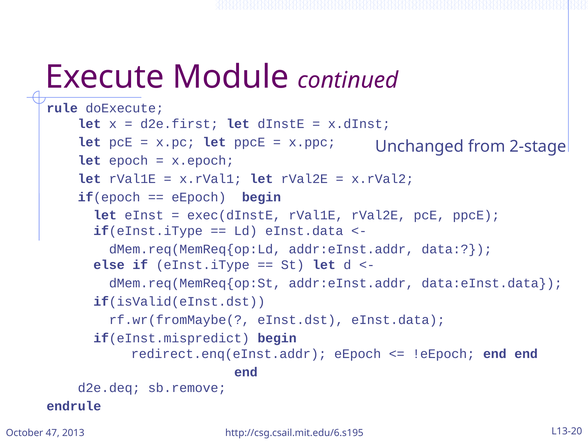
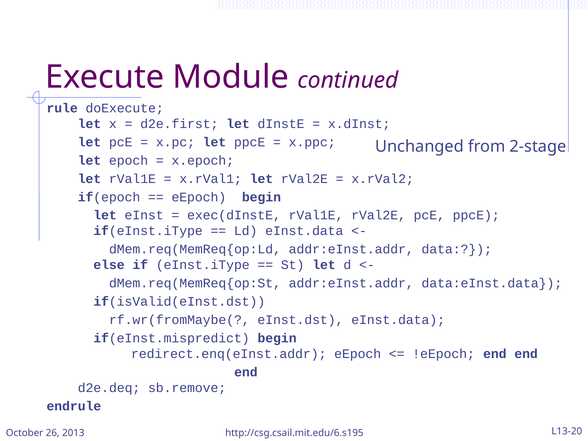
47: 47 -> 26 (53, 433)
